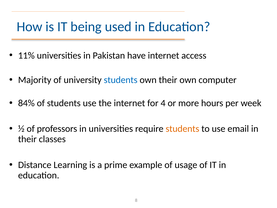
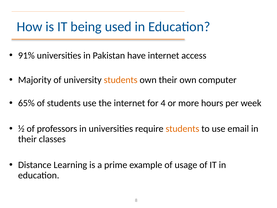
11%: 11% -> 91% (26, 55)
students colour: blue -> orange (121, 80)
84%: 84% -> 65% (26, 103)
